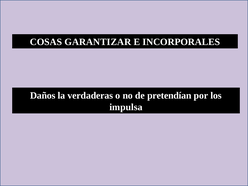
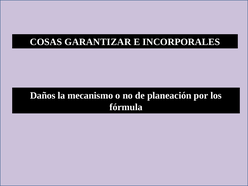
verdaderas: verdaderas -> mecanismo (90, 95)
pretendían: pretendían -> planeación (169, 95)
impulsa: impulsa -> fórmula (126, 107)
